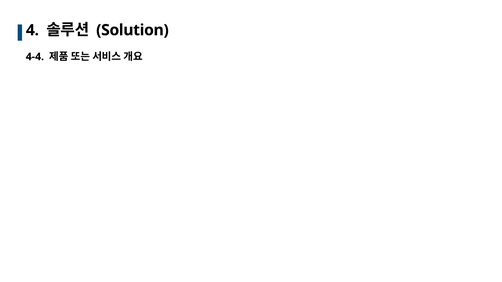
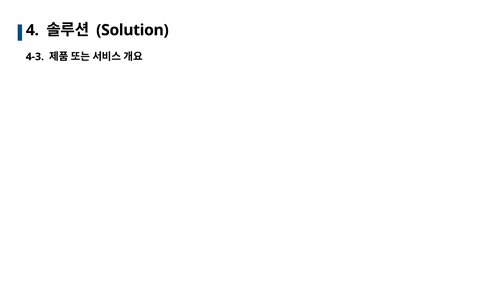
4-4: 4-4 -> 4-3 (35, 57)
